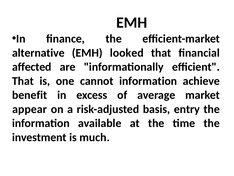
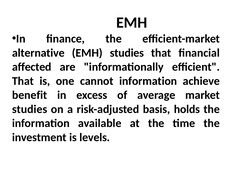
EMH looked: looked -> studies (127, 53)
appear: appear -> studies (30, 109)
entry: entry -> holds (187, 109)
much: much -> levels (95, 137)
